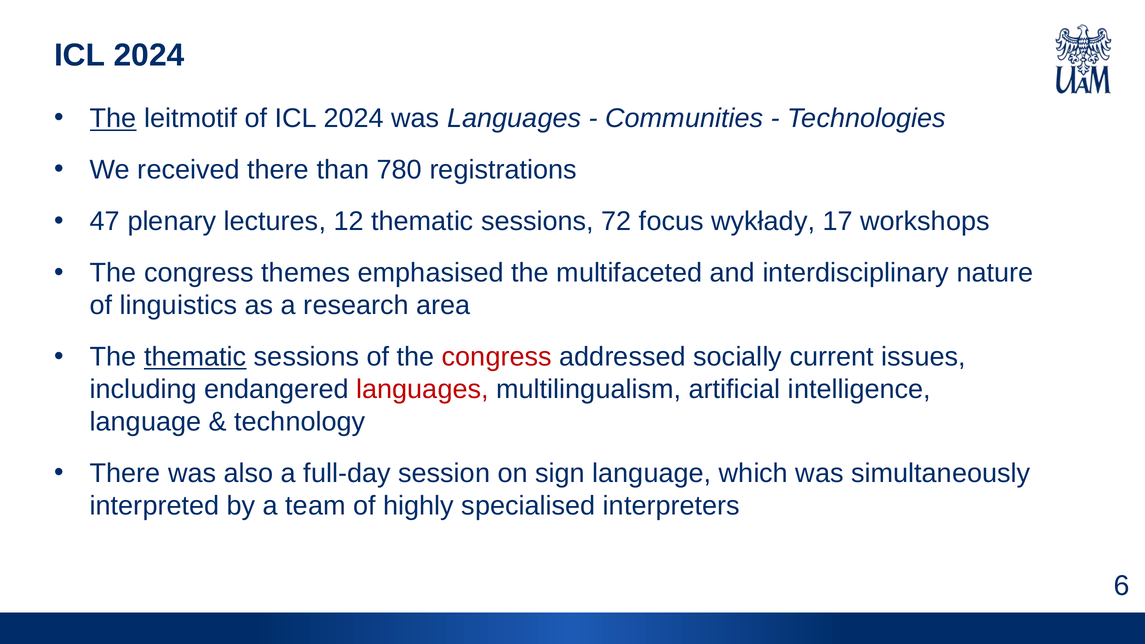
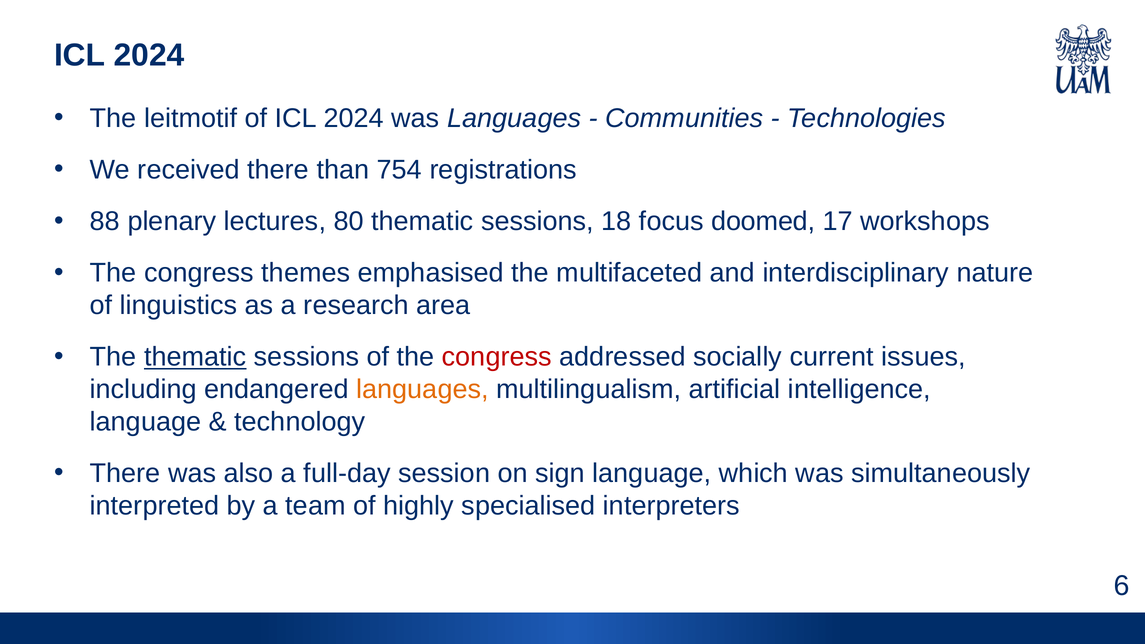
The underline: present -> none (113, 118)
780: 780 -> 754 (399, 170)
47: 47 -> 88 (105, 222)
12: 12 -> 80 (349, 222)
72: 72 -> 18 (616, 222)
wykłady: wykłady -> doomed (763, 222)
languages colour: red -> orange (422, 389)
